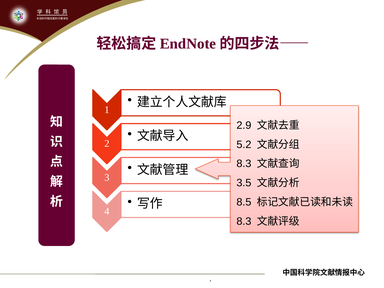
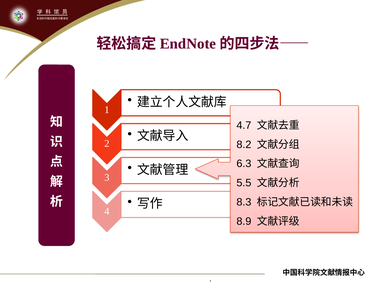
2.9: 2.9 -> 4.7 (244, 125)
5.2: 5.2 -> 8.2 (244, 144)
8.3: 8.3 -> 6.3 (244, 164)
3.5: 3.5 -> 5.5 (244, 183)
8.5: 8.5 -> 8.3 (244, 202)
8.3: 8.3 -> 8.9 (244, 221)
